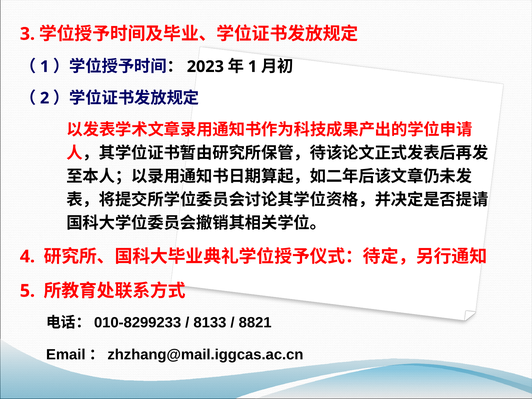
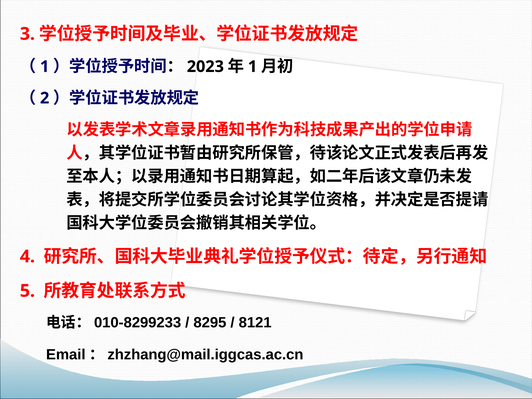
8133: 8133 -> 8295 (210, 323)
8821: 8821 -> 8121 (255, 323)
